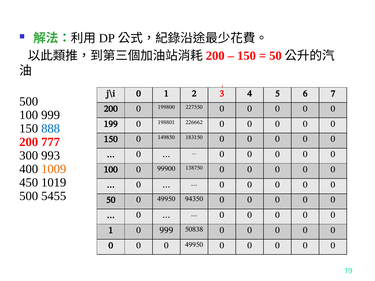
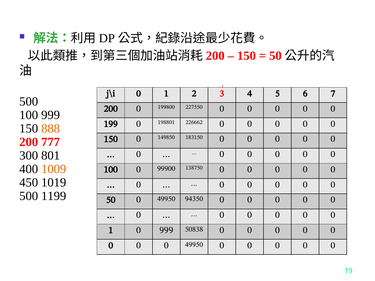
888 colour: blue -> orange (51, 129)
993: 993 -> 801 (51, 156)
5455: 5455 -> 1199 (54, 196)
